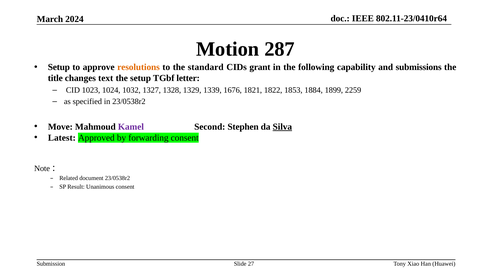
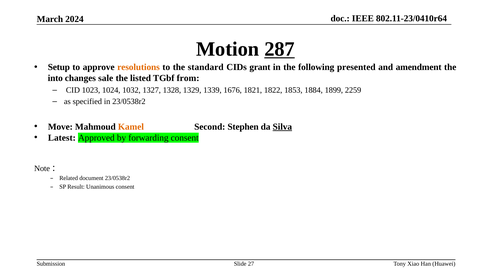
287 underline: none -> present (280, 49)
capability: capability -> presented (356, 67)
submissions: submissions -> amendment (419, 67)
title: title -> into (55, 78)
text: text -> sale (106, 78)
the setup: setup -> listed (141, 78)
letter: letter -> from (188, 78)
Kamel colour: purple -> orange (131, 127)
